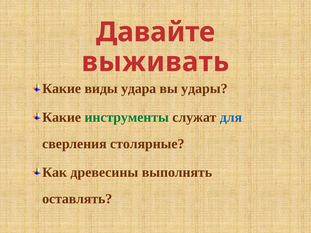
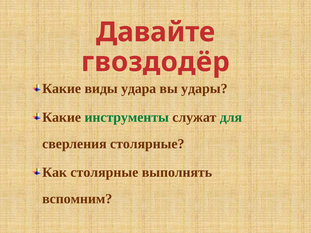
выживать: выживать -> гвоздодёр (155, 62)
для colour: blue -> green (231, 117)
Как древесины: древесины -> столярные (104, 173)
оставлять: оставлять -> вспомним (77, 199)
